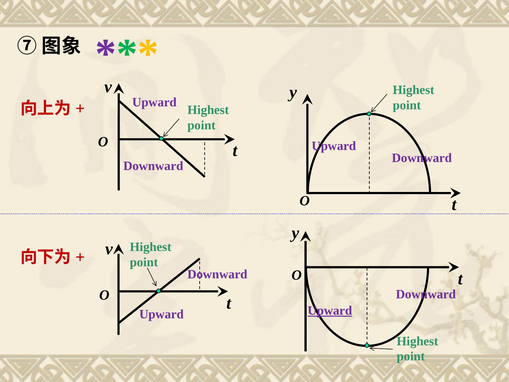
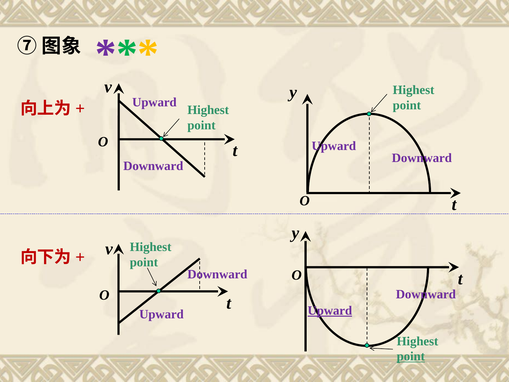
point underline: none -> present (411, 356)
